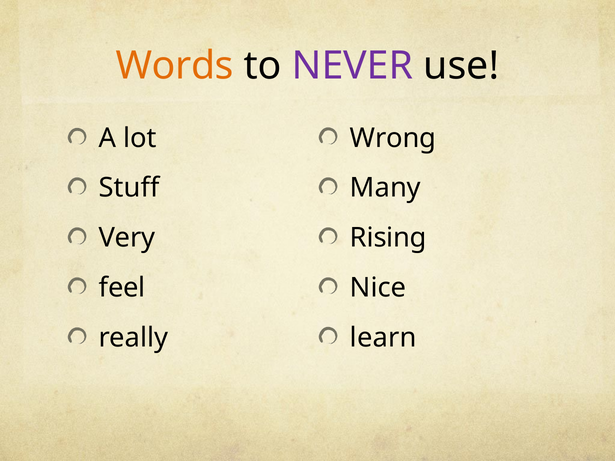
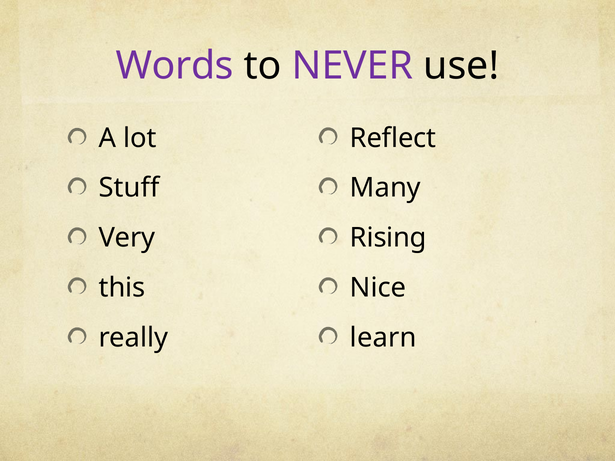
Words colour: orange -> purple (175, 66)
Wrong: Wrong -> Reflect (393, 138)
feel: feel -> this (122, 288)
